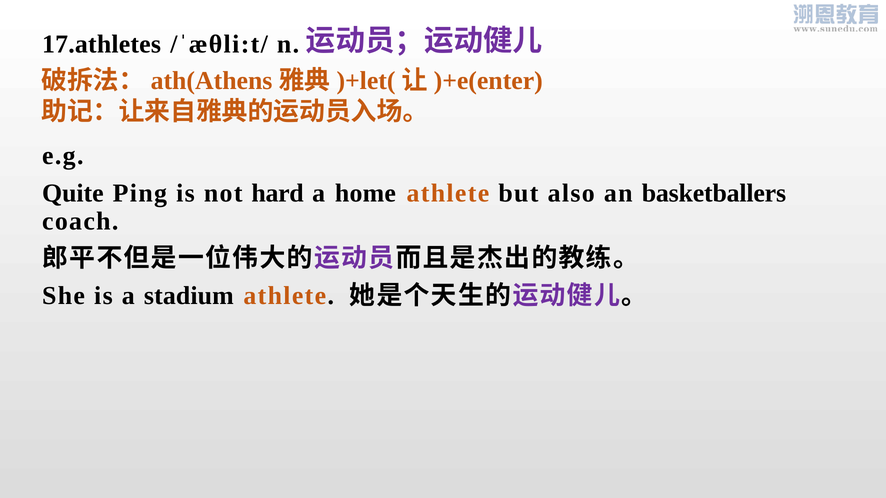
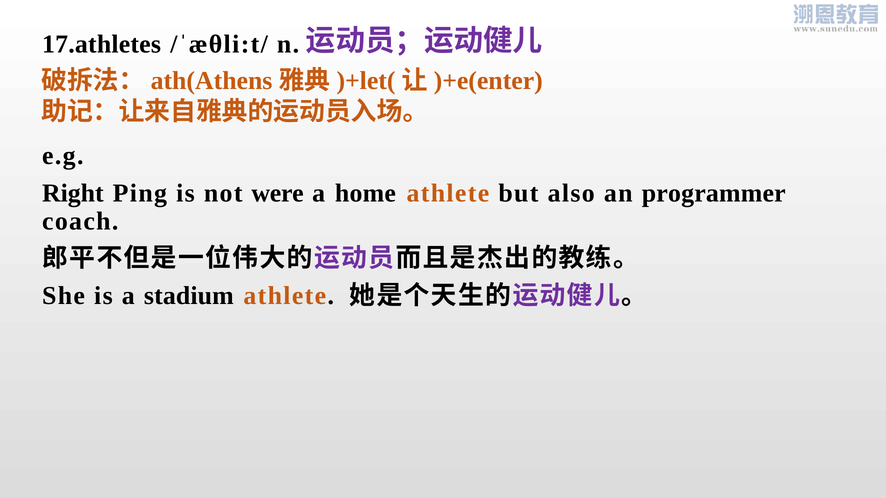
Quite: Quite -> Right (73, 193)
hard: hard -> were (278, 193)
basketballers: basketballers -> programmer (714, 193)
